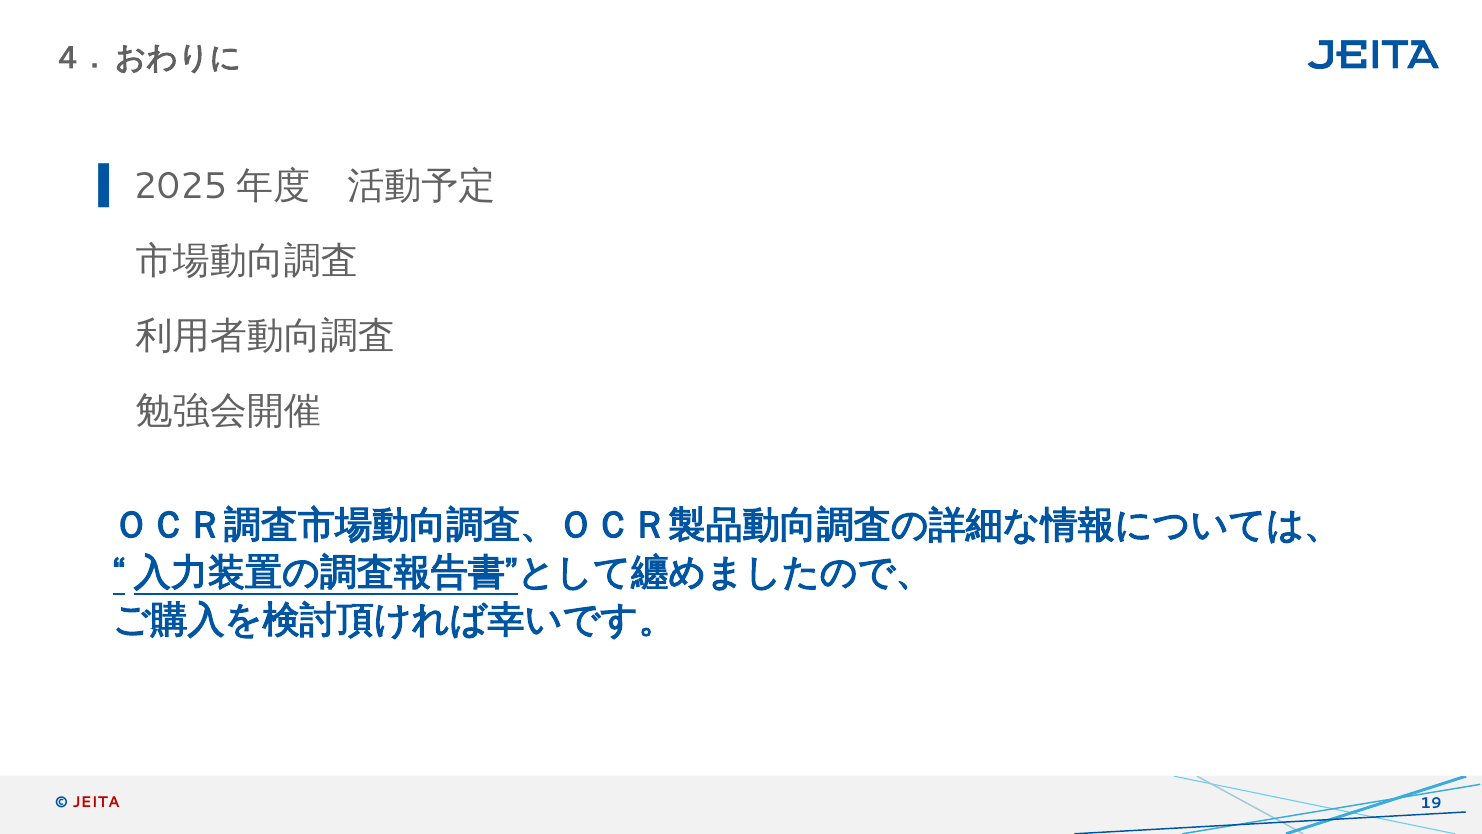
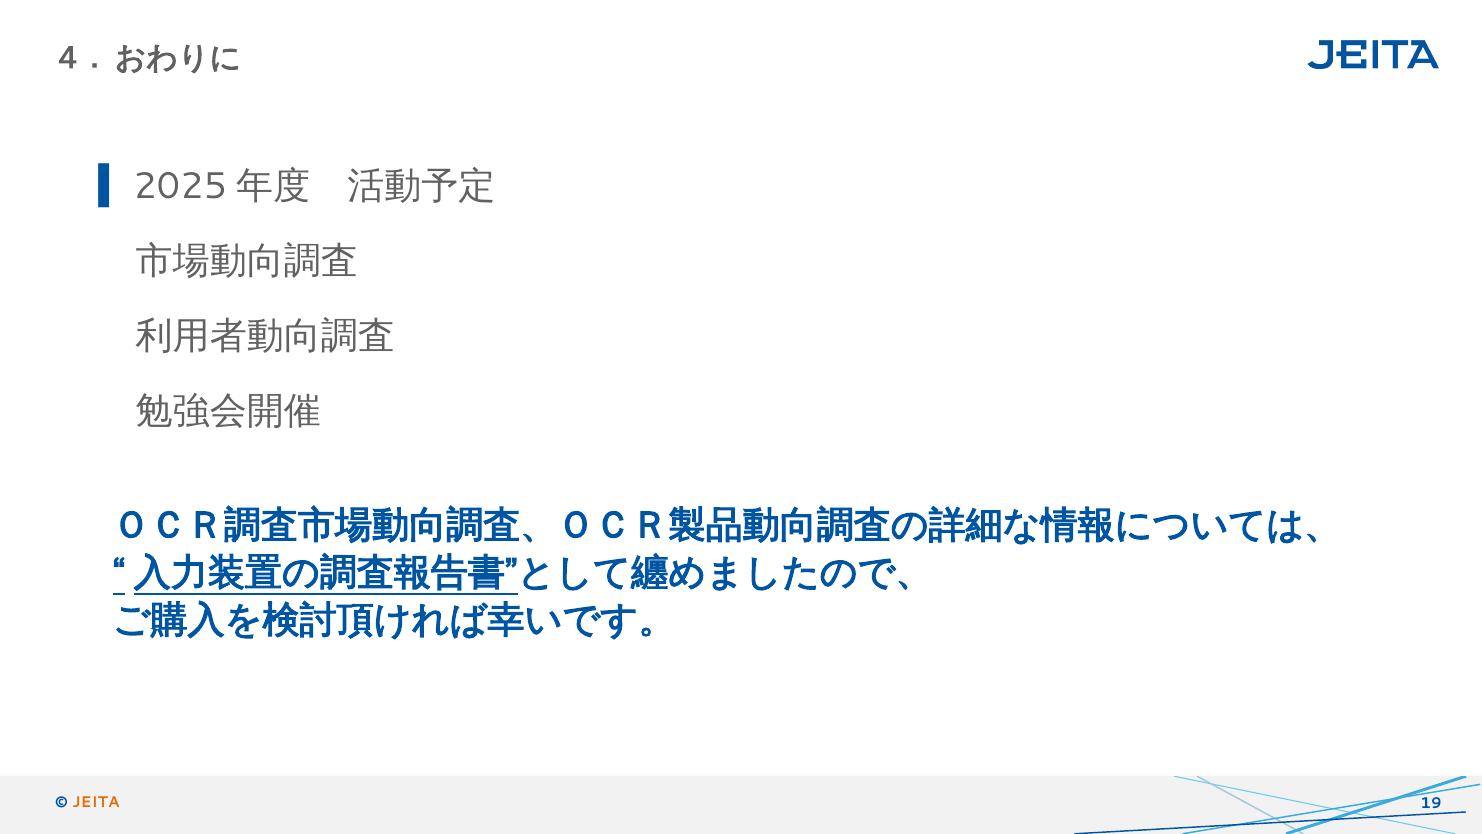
JEITA colour: red -> orange (96, 802)
